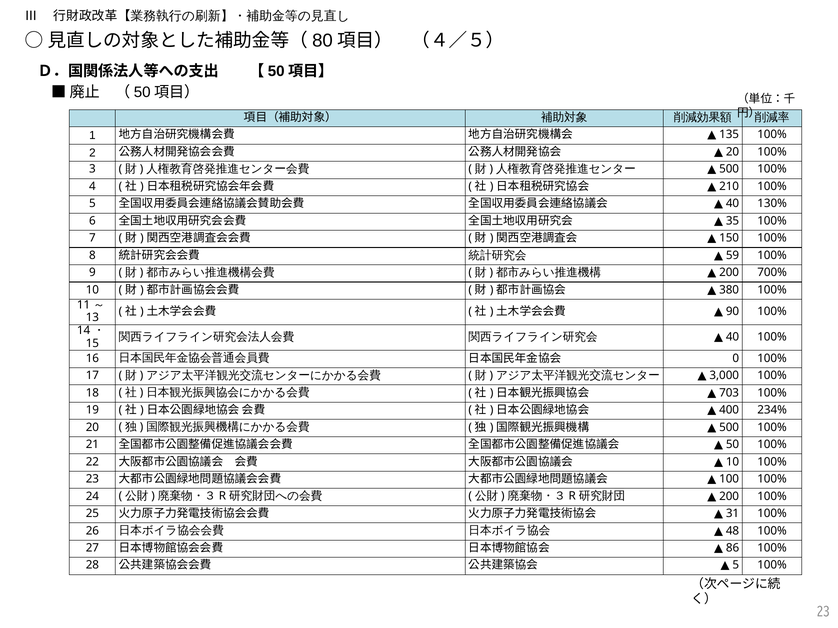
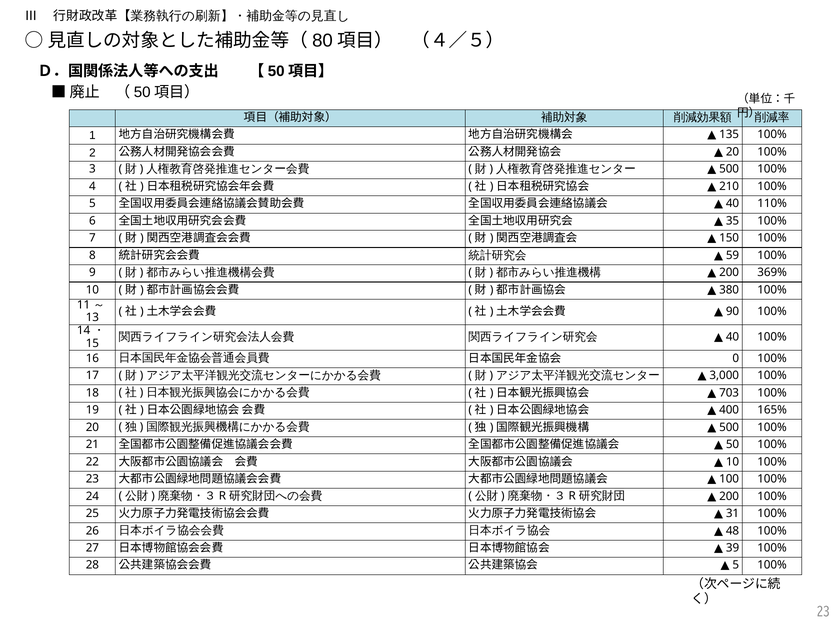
130%: 130% -> 110% (772, 204)
700%: 700% -> 369% (772, 273)
234%: 234% -> 165% (772, 410)
86: 86 -> 39 (733, 548)
